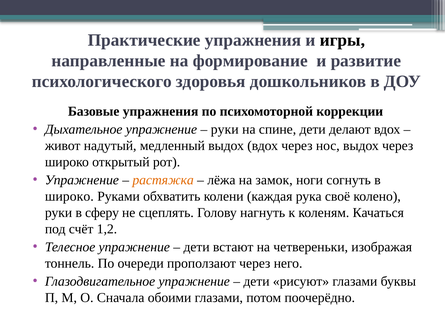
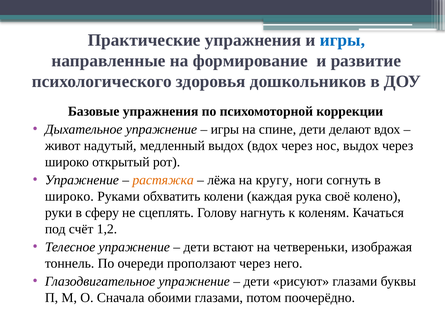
игры colour: black -> blue (342, 40)
руки: руки -> игры (225, 130)
замок: замок -> кругу (274, 181)
